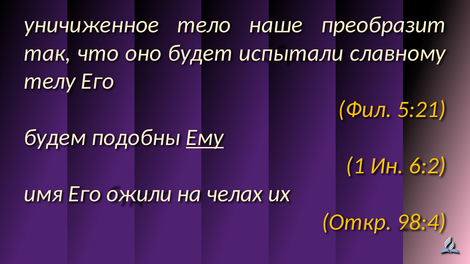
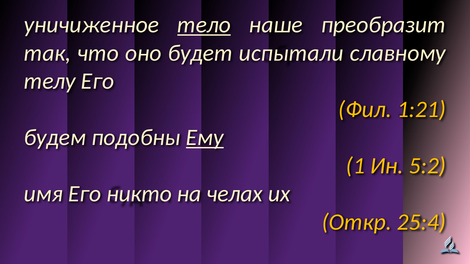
тело underline: none -> present (204, 25)
5:21: 5:21 -> 1:21 (422, 110)
6:2: 6:2 -> 5:2 (427, 166)
ожили: ожили -> никто (139, 194)
98:4: 98:4 -> 25:4 (422, 222)
